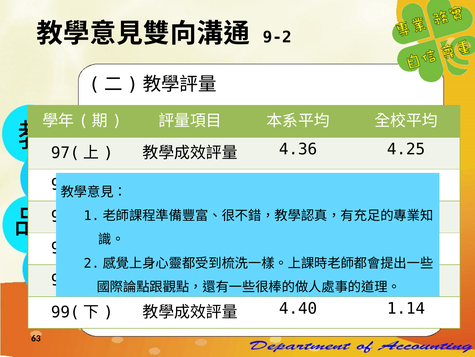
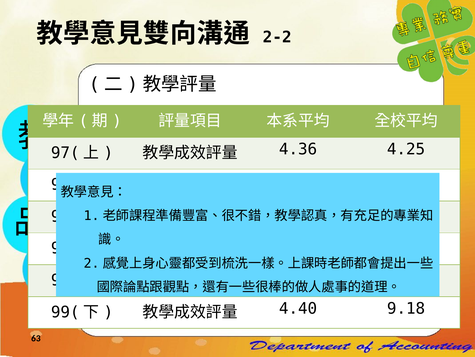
9-2: 9-2 -> 2-2 (277, 37)
1.14: 1.14 -> 9.18 (406, 308)
